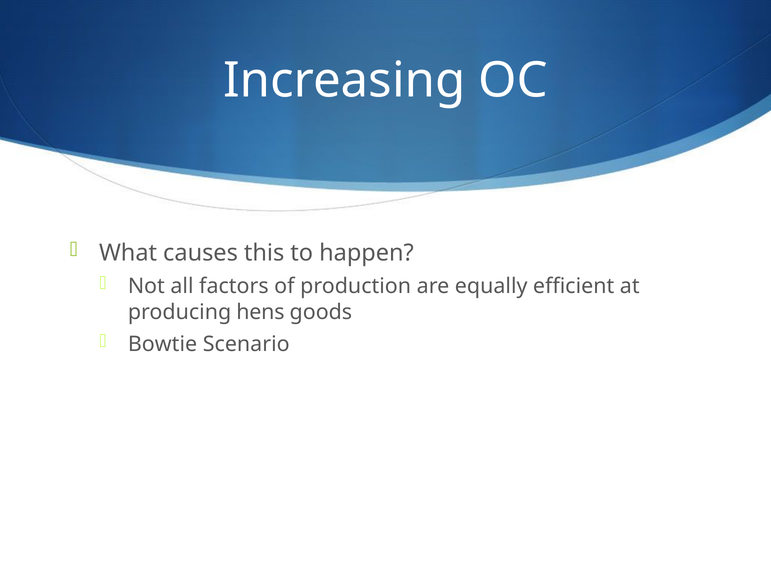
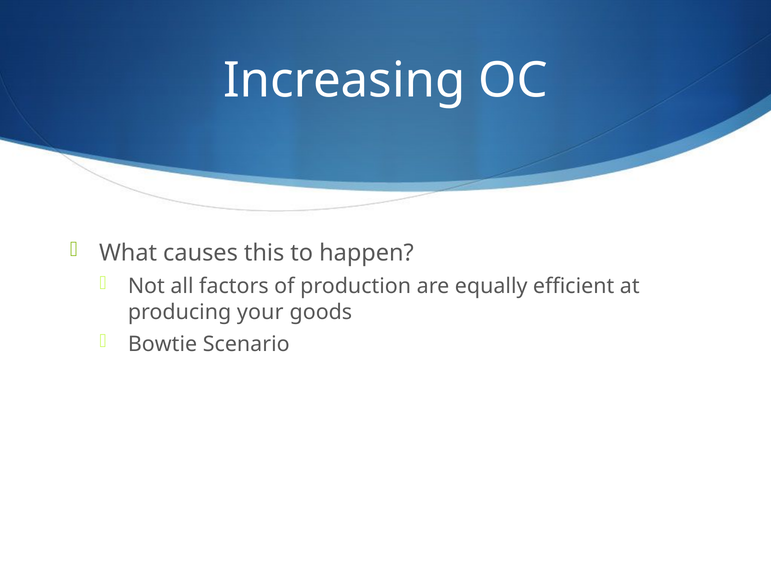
hens: hens -> your (260, 312)
